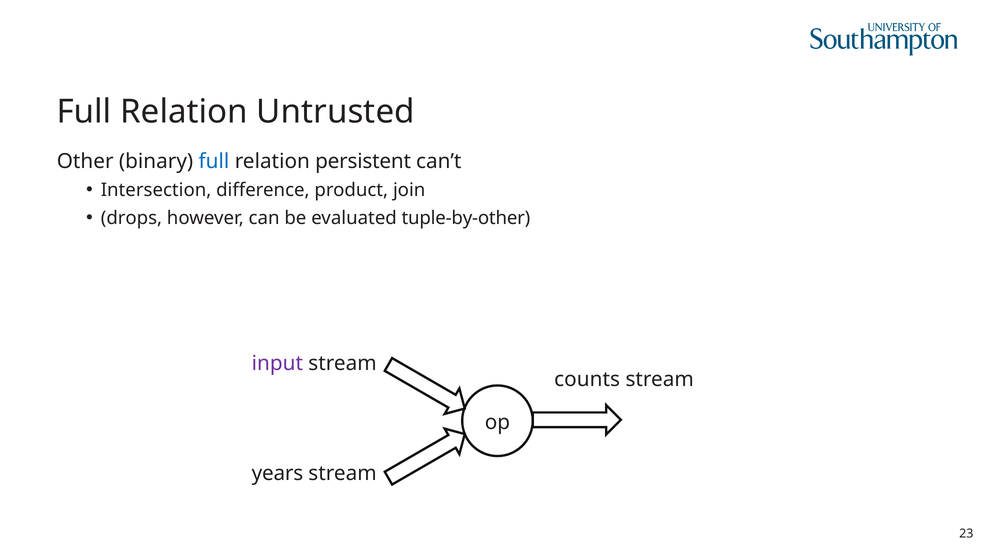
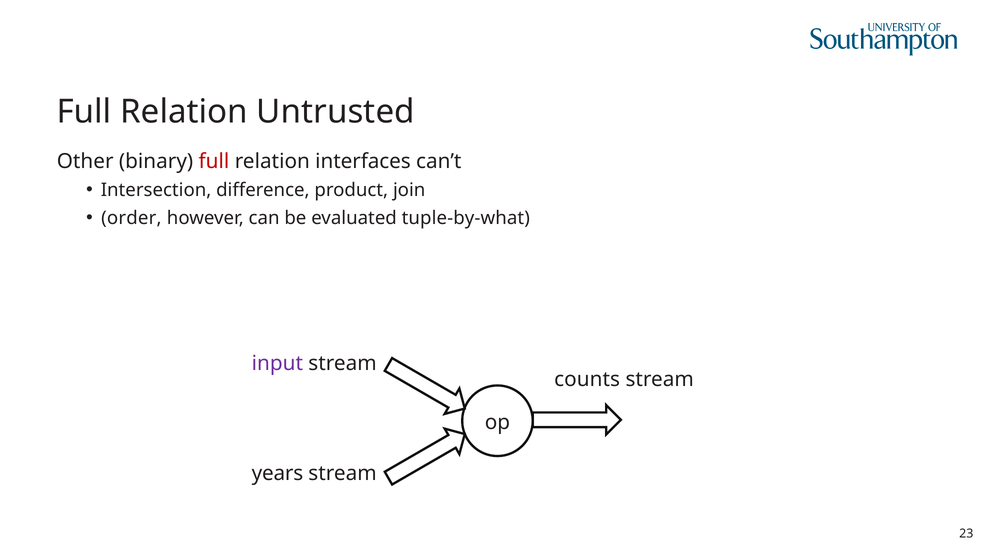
full colour: blue -> red (214, 162)
persistent: persistent -> interfaces (363, 162)
drops: drops -> order (131, 218)
tuple-by-other: tuple-by-other -> tuple-by-what (466, 218)
